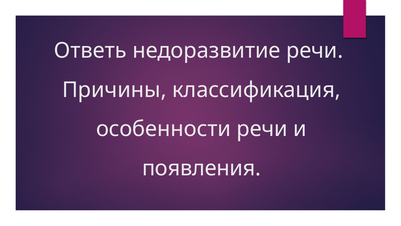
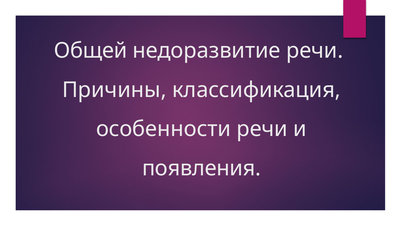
Ответь: Ответь -> Общей (90, 51)
